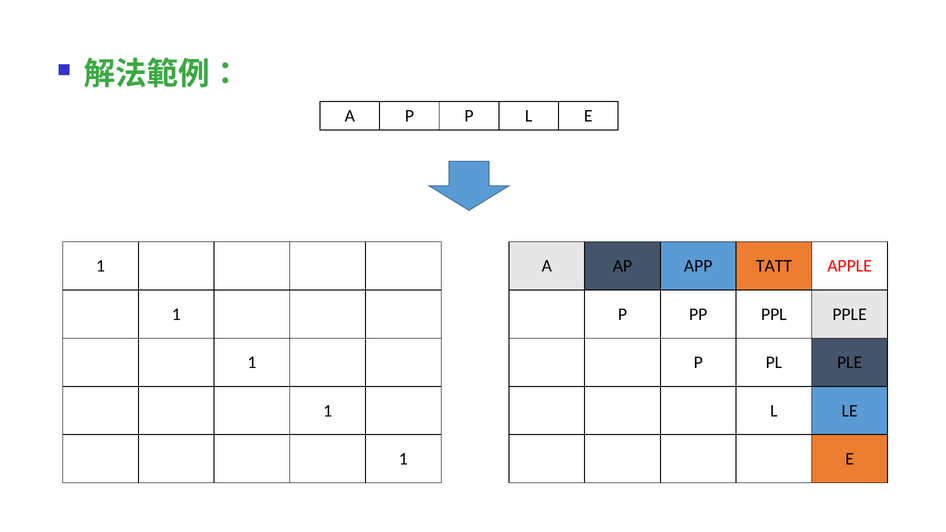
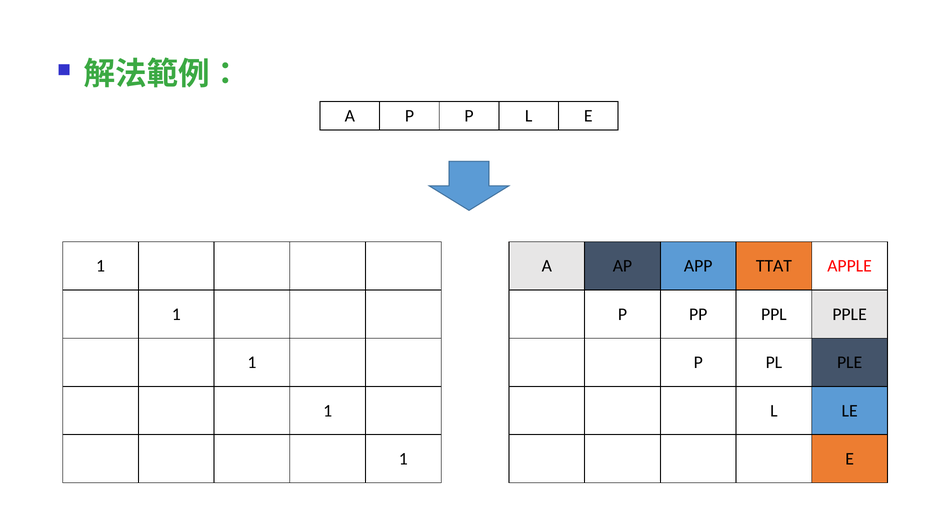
TATT: TATT -> TTAT (774, 266)
